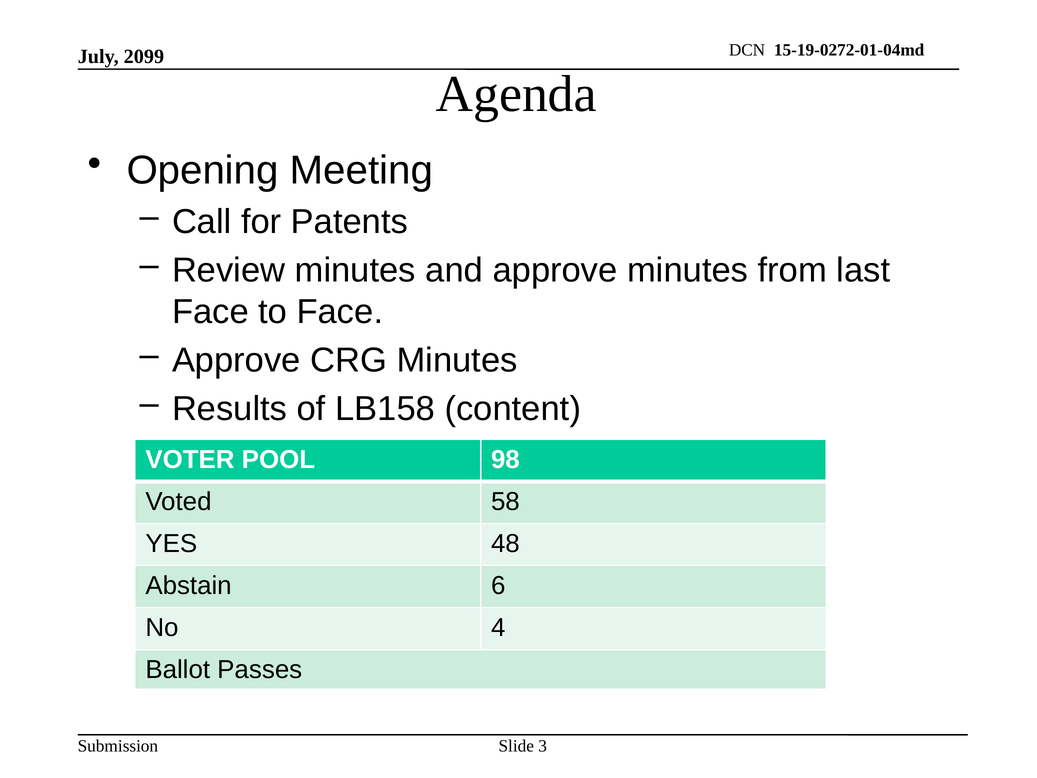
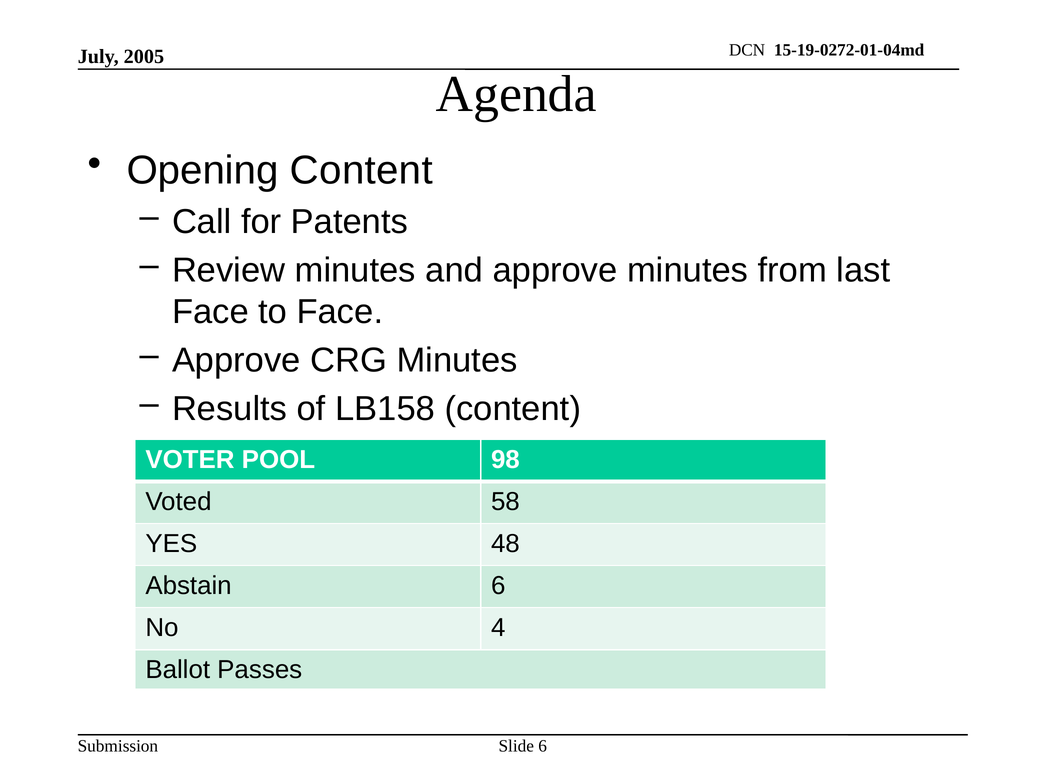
2099: 2099 -> 2005 (144, 57)
Opening Meeting: Meeting -> Content (361, 171)
Slide 3: 3 -> 6 (543, 746)
